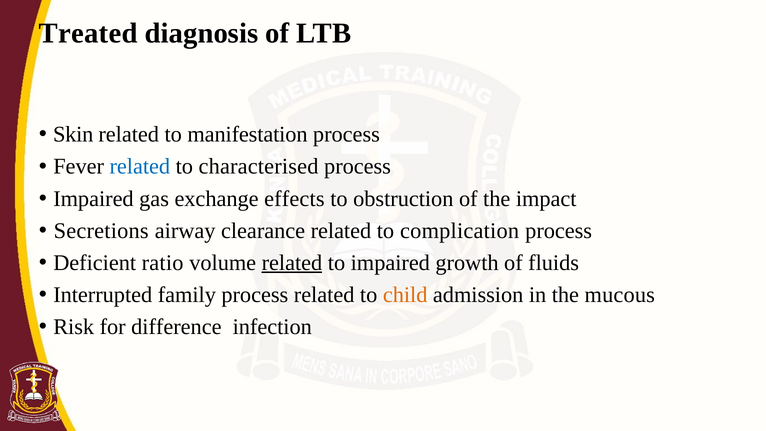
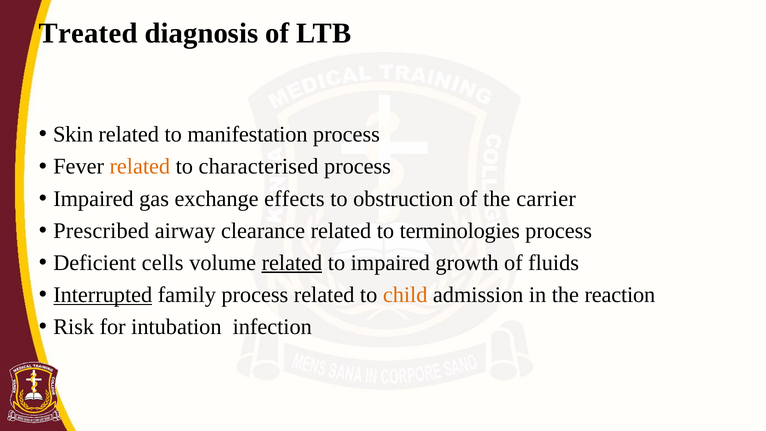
related colour: blue -> orange (140, 167)
impact: impact -> carrier (546, 199)
Secretions: Secretions -> Prescribed (101, 231)
complication: complication -> terminologies (460, 231)
ratio: ratio -> cells (163, 263)
Interrupted underline: none -> present (103, 295)
mucous: mucous -> reaction (620, 295)
difference: difference -> intubation (176, 327)
